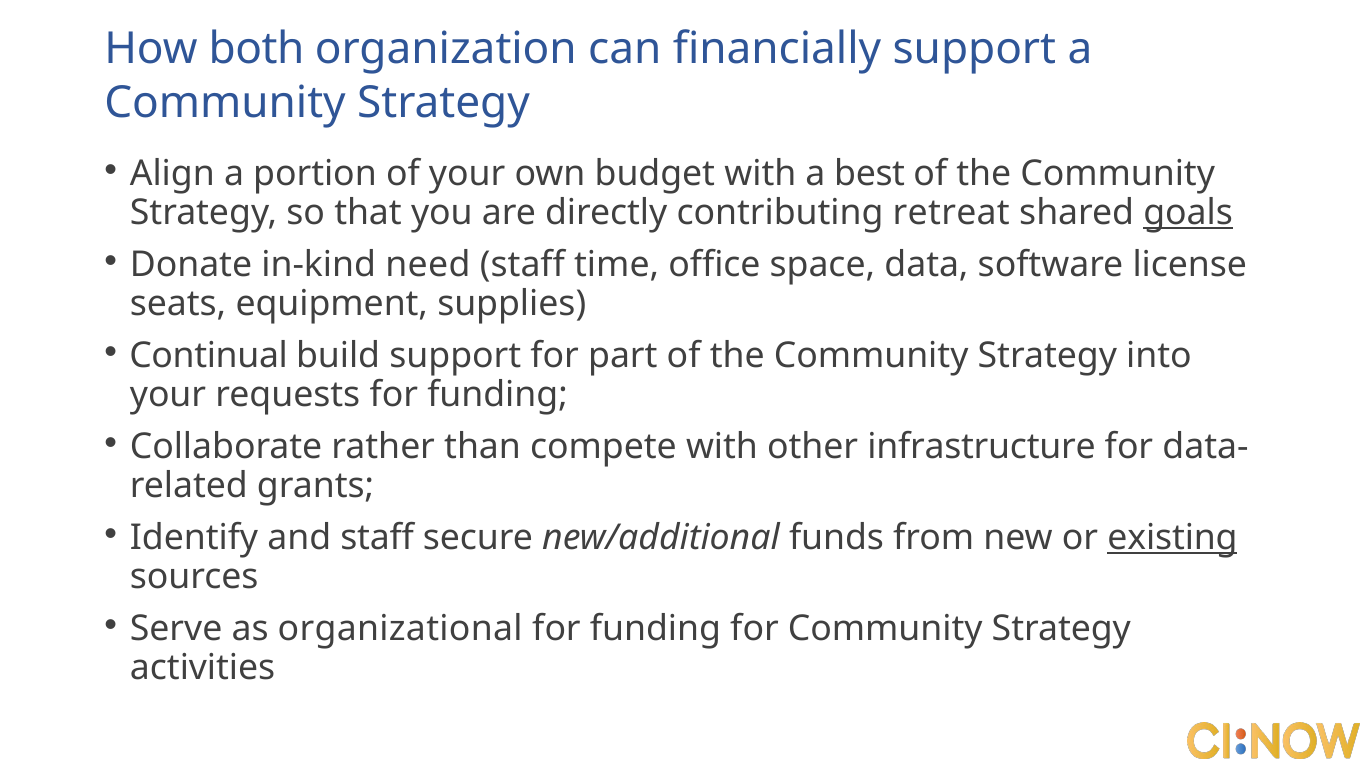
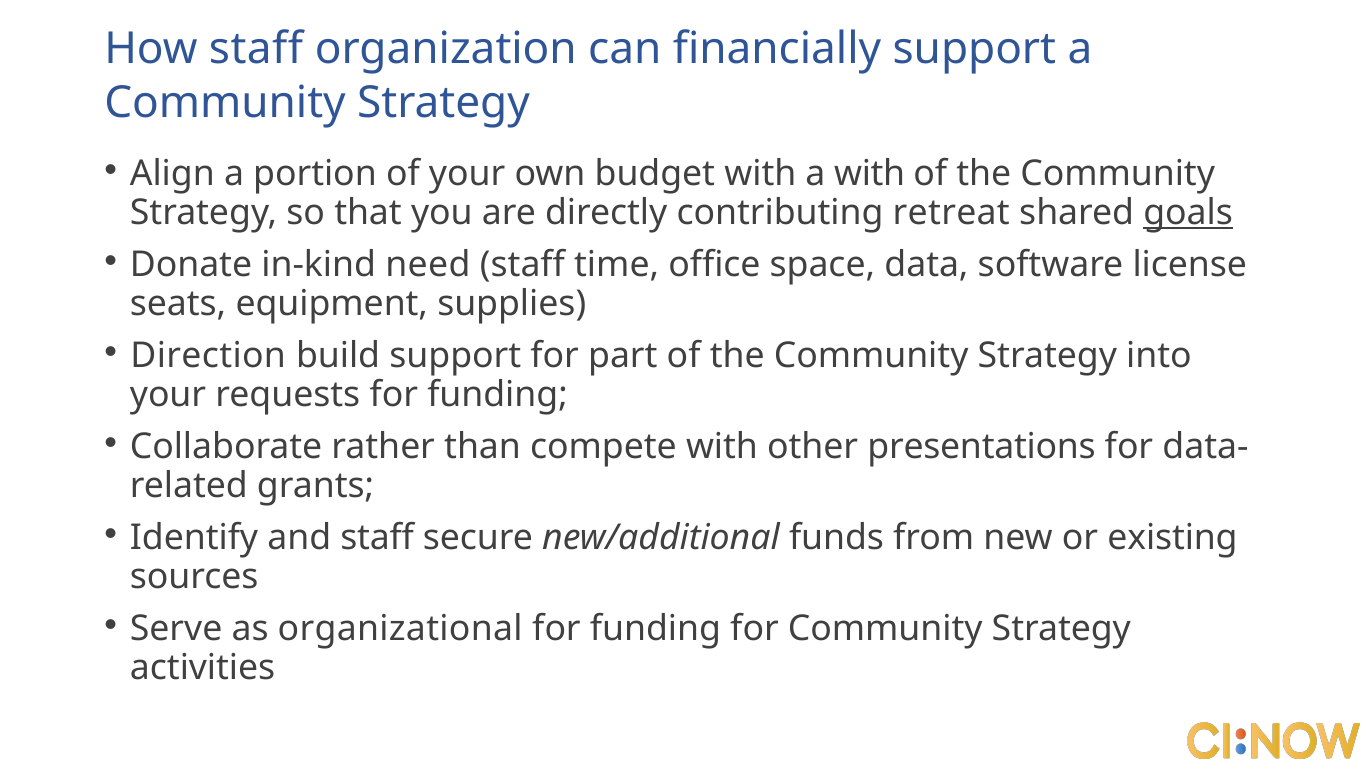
How both: both -> staff (256, 49)
a best: best -> with (870, 173)
Continual: Continual -> Direction (208, 356)
infrastructure: infrastructure -> presentations (982, 447)
existing underline: present -> none (1173, 538)
